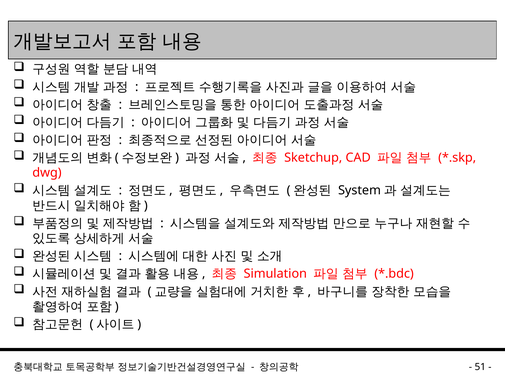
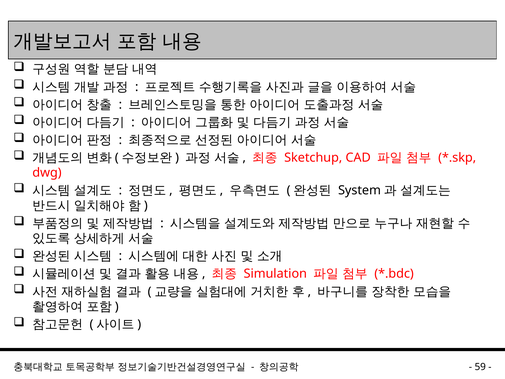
51: 51 -> 59 (480, 367)
